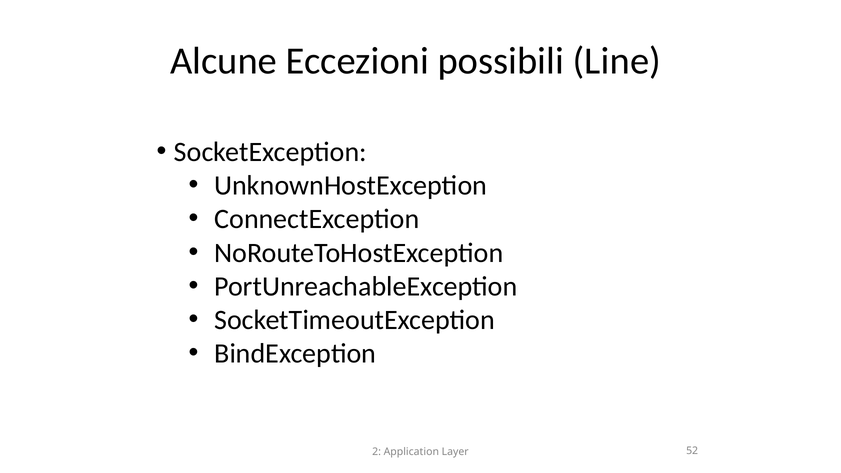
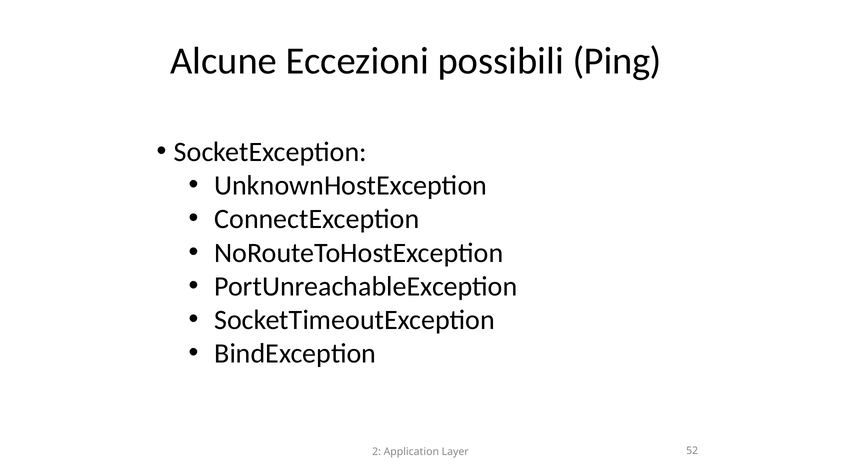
Line: Line -> Ping (617, 61)
